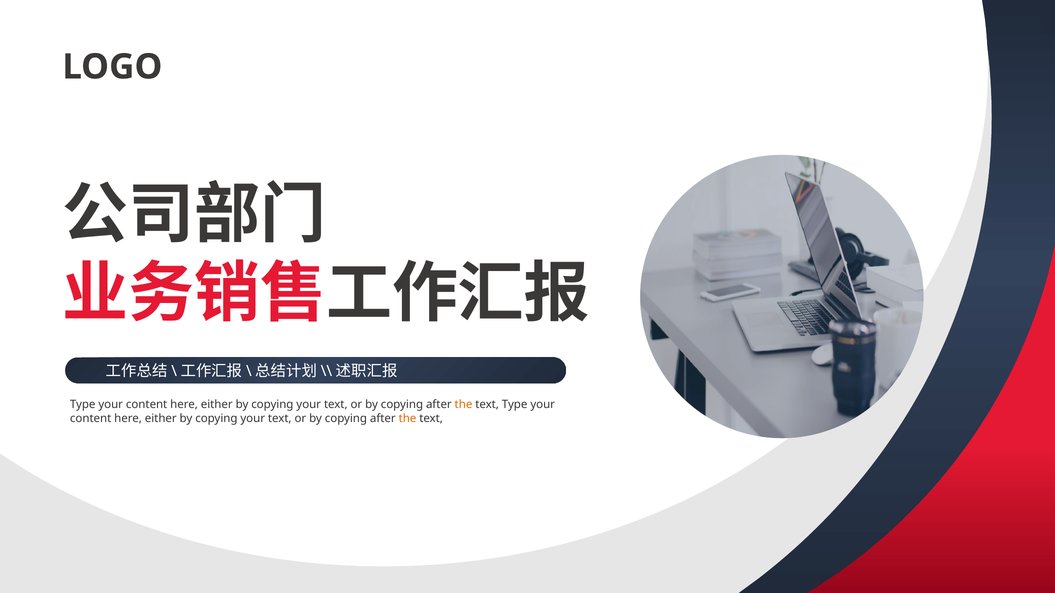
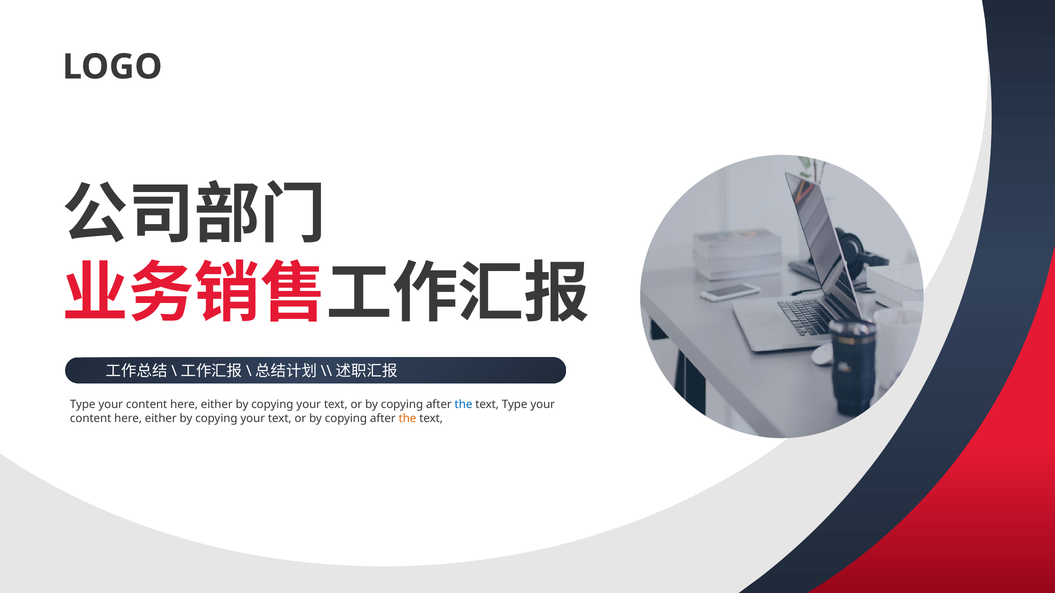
the colour: orange -> blue (464, 405)
